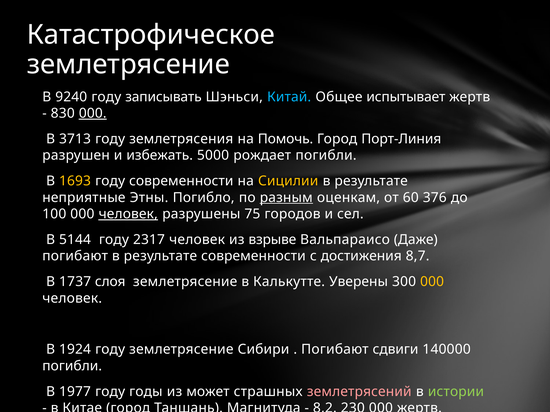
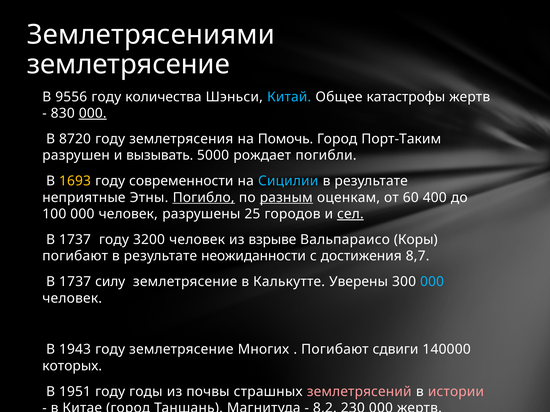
Катастрофическое: Катастрофическое -> Землетрясениями (151, 35)
9240: 9240 -> 9556 (71, 97)
записывать: записывать -> количества (163, 97)
испытывает: испытывает -> катастрофы (406, 97)
3713: 3713 -> 8720 (75, 139)
Порт-Линия: Порт-Линия -> Порт-Таким (401, 139)
избежать: избежать -> вызывать (160, 156)
Сицилии colour: yellow -> light blue (288, 181)
Погибло underline: none -> present (204, 198)
376: 376 -> 400 (435, 198)
человек underline: present -> none (128, 214)
75: 75 -> 25 (252, 214)
сел underline: none -> present (350, 214)
5144: 5144 -> 1737 (75, 240)
2317: 2317 -> 3200 (149, 240)
Даже: Даже -> Коры (416, 240)
результате современности: современности -> неожиданности (254, 256)
слоя: слоя -> силу (110, 282)
000 colour: yellow -> light blue (432, 282)
1924: 1924 -> 1943 (75, 350)
Сибири: Сибири -> Многих (263, 350)
погибли: погибли -> которых (72, 366)
1977: 1977 -> 1951 (75, 392)
может: может -> почвы (208, 392)
истории colour: light green -> pink (456, 392)
